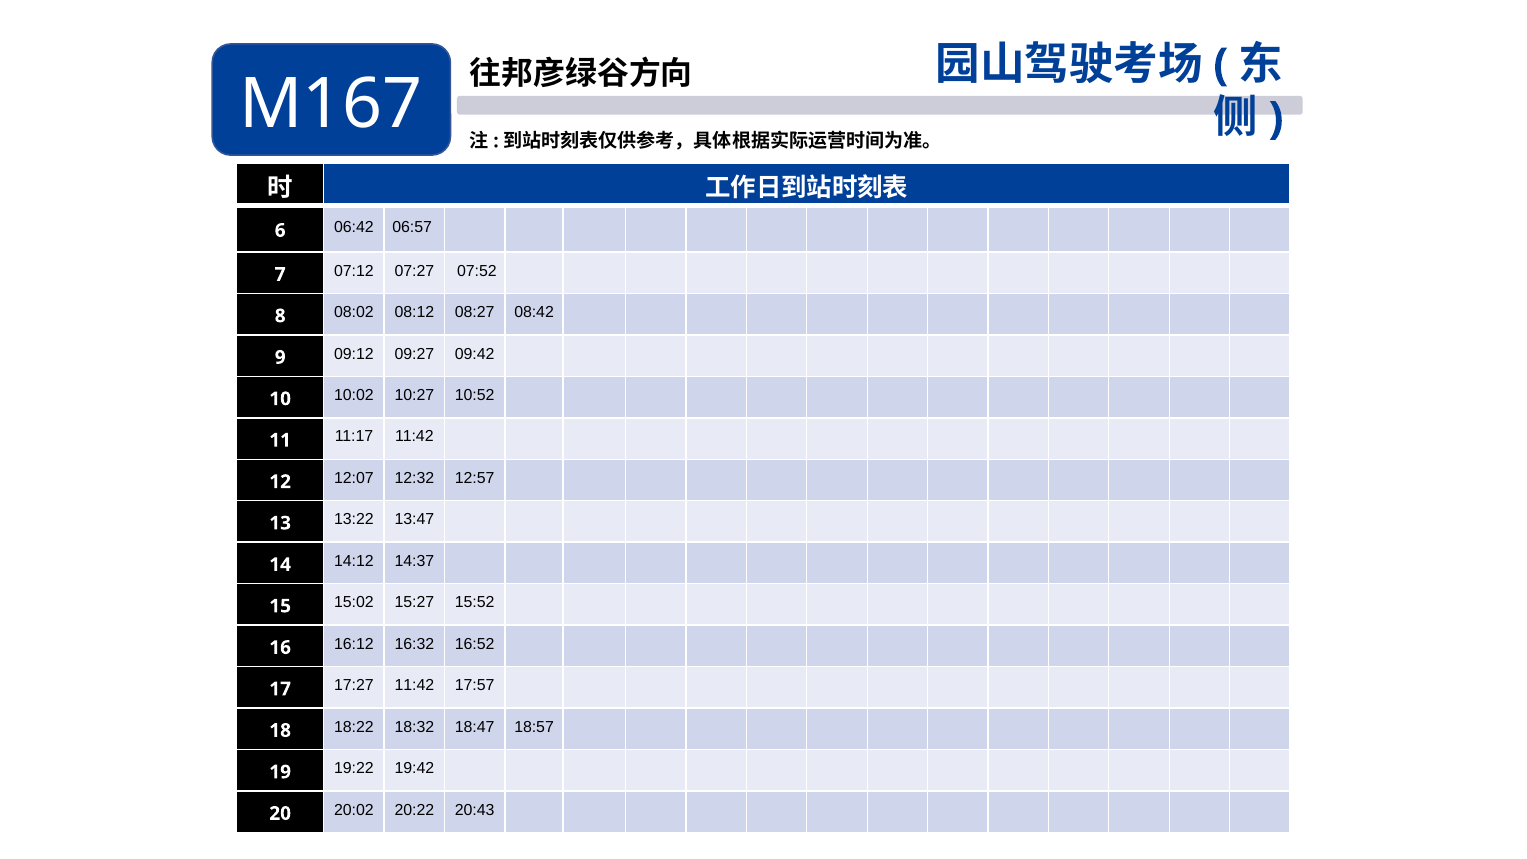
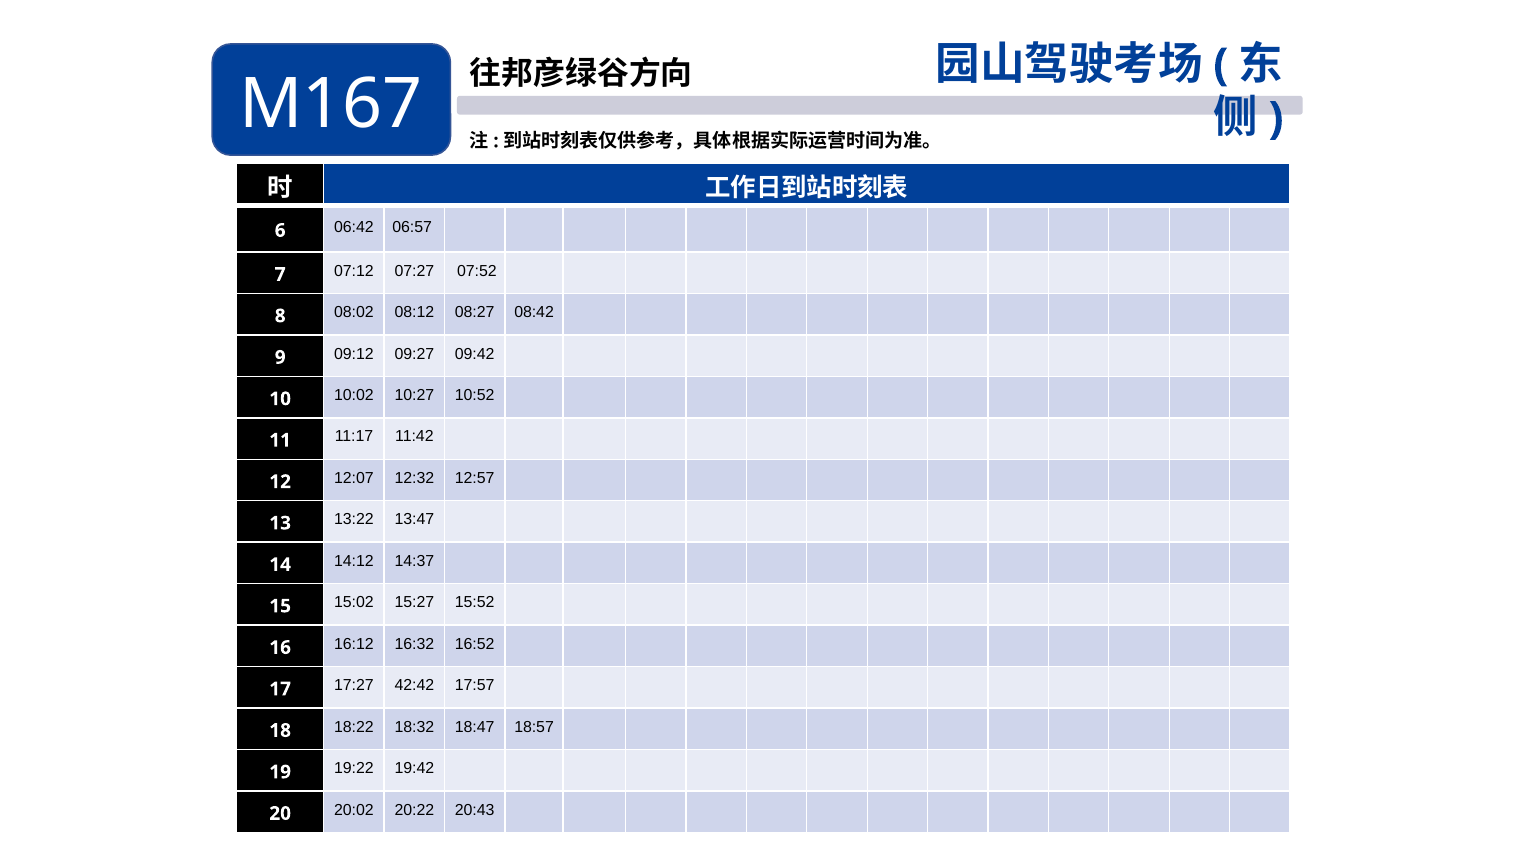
17:27 11:42: 11:42 -> 42:42 (414, 685)
